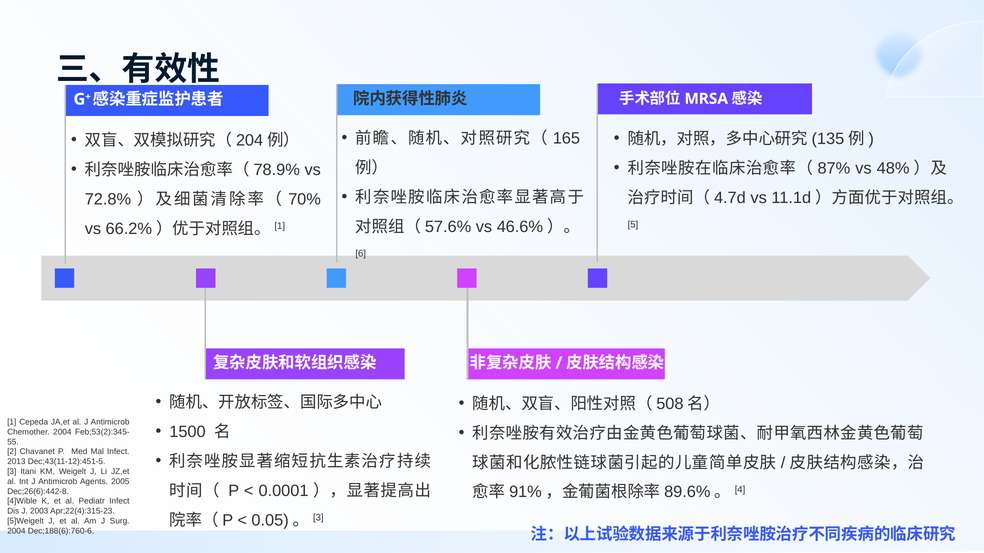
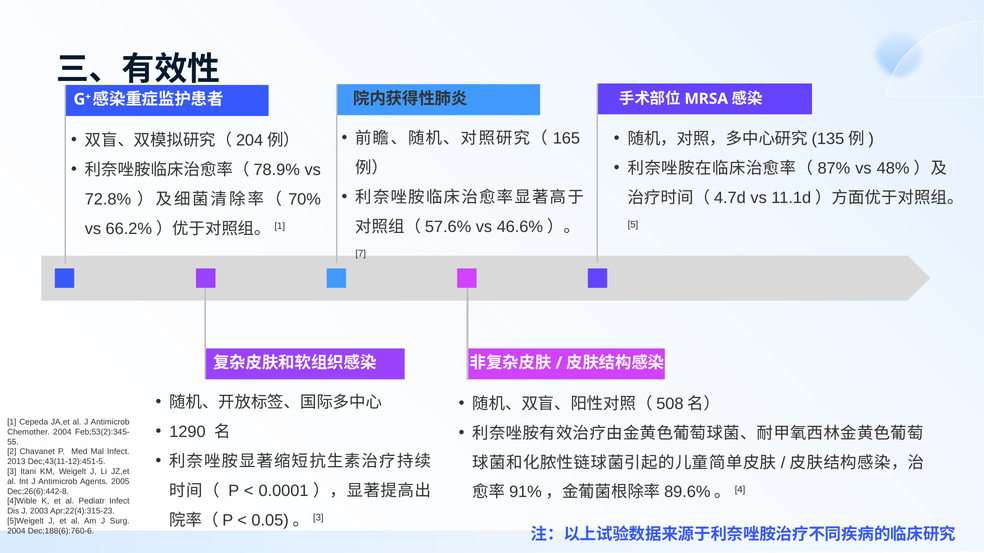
6: 6 -> 7 (361, 254)
1500: 1500 -> 1290 (188, 432)
